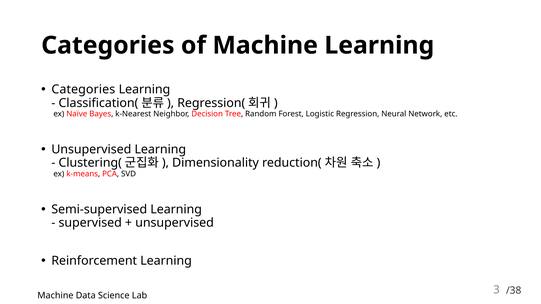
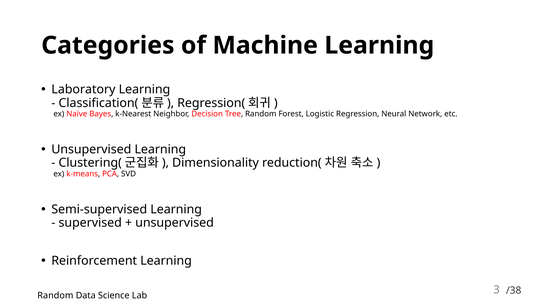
Categories: Categories -> Laboratory (83, 90)
Machine: Machine -> Random (55, 296)
